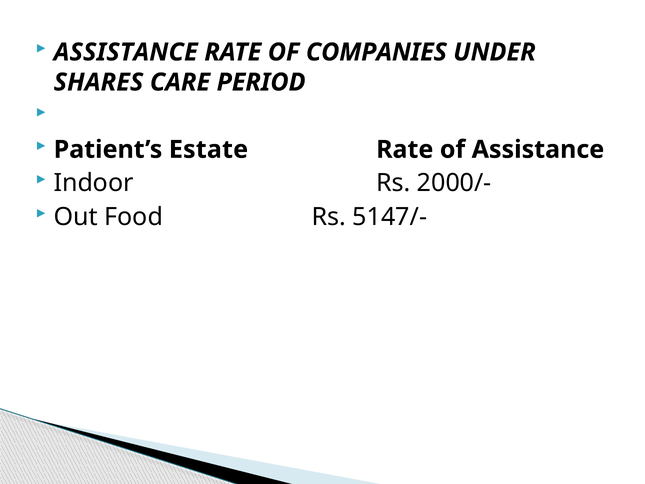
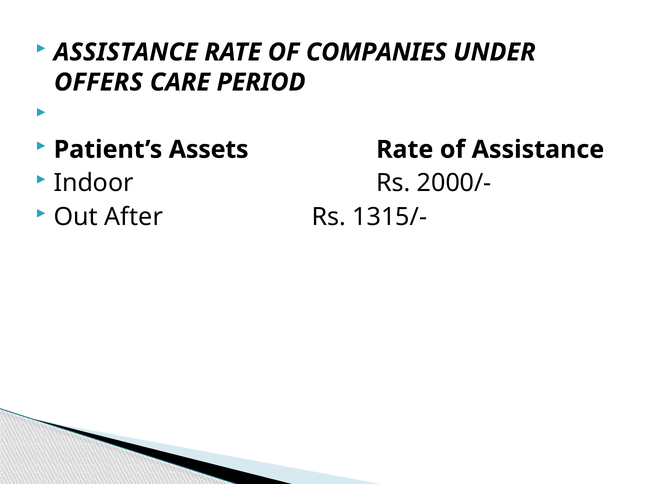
SHARES: SHARES -> OFFERS (98, 82)
Estate: Estate -> Assets (209, 149)
Food: Food -> After (134, 217)
5147/-: 5147/- -> 1315/- (390, 217)
